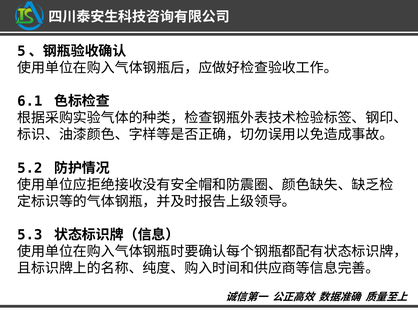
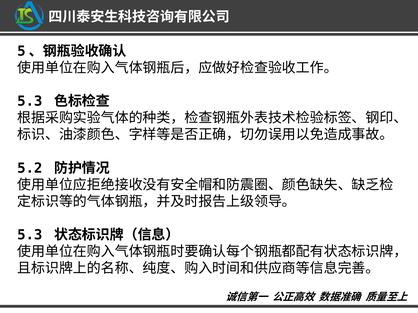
6.1: 6.1 -> 5.3 (30, 101)
